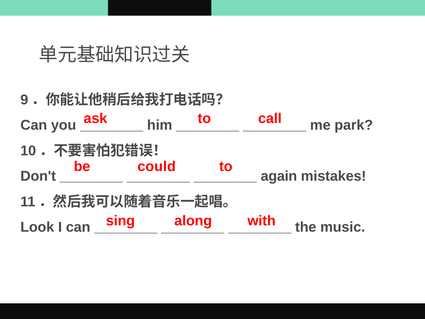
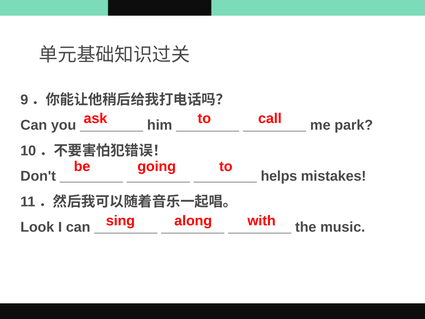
could: could -> going (157, 166)
again: again -> helps (279, 176)
